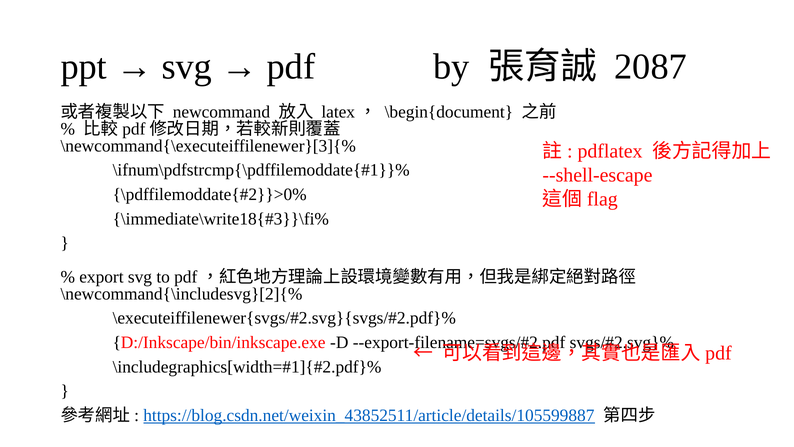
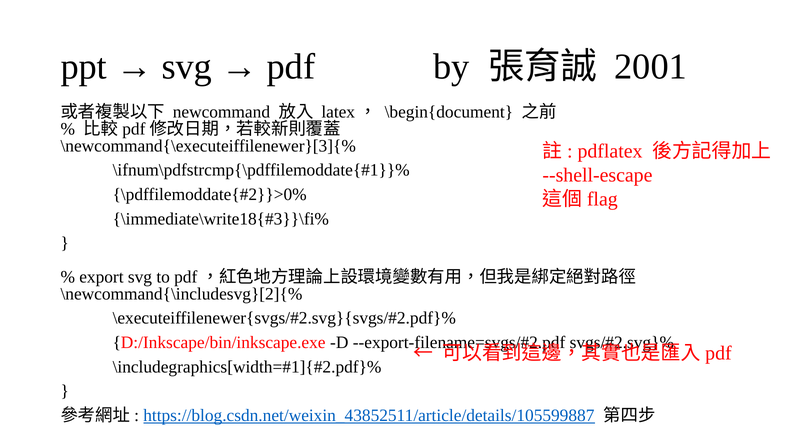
2087: 2087 -> 2001 (651, 67)
